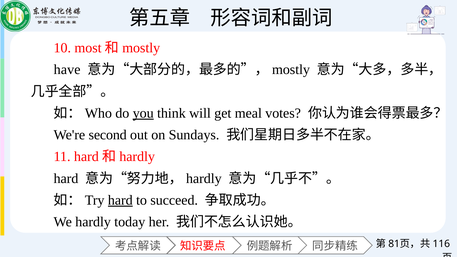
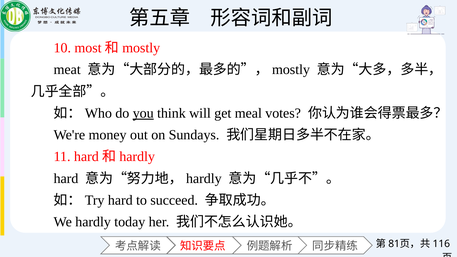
have: have -> meat (67, 70)
second: second -> money (108, 135)
hard underline: present -> none (120, 200)
